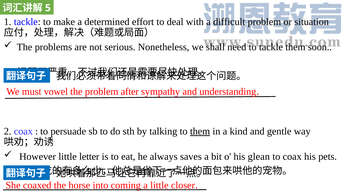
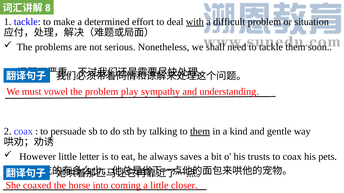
5: 5 -> 8 (48, 8)
with underline: none -> present (195, 22)
after: after -> play (130, 92)
glean: glean -> trusts (259, 157)
